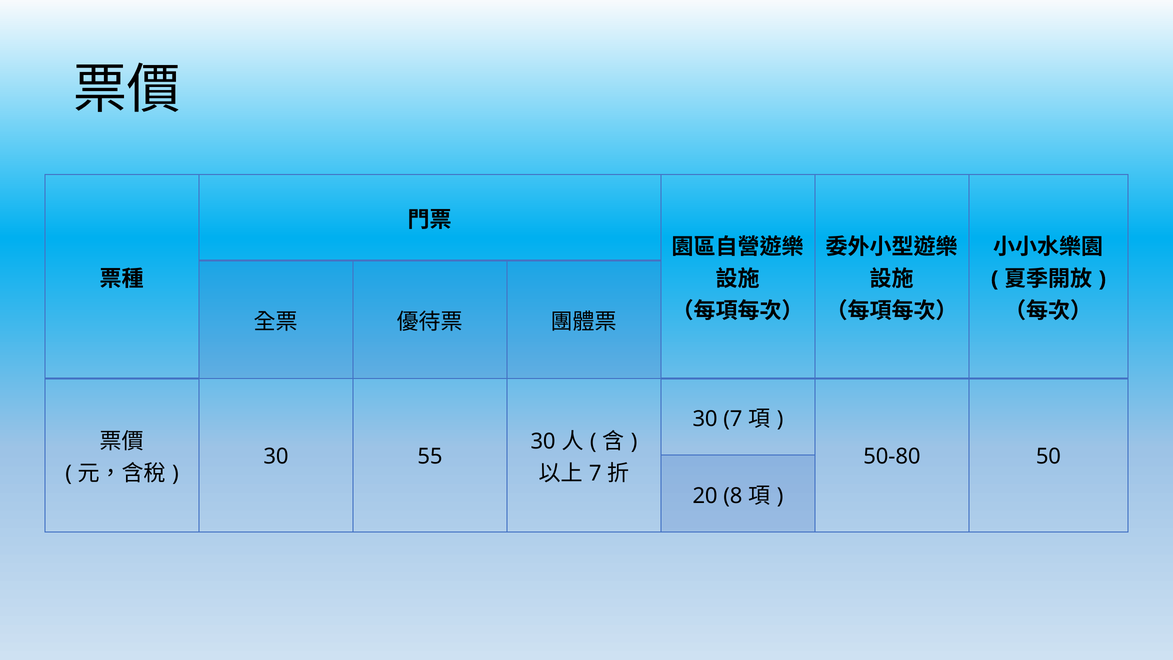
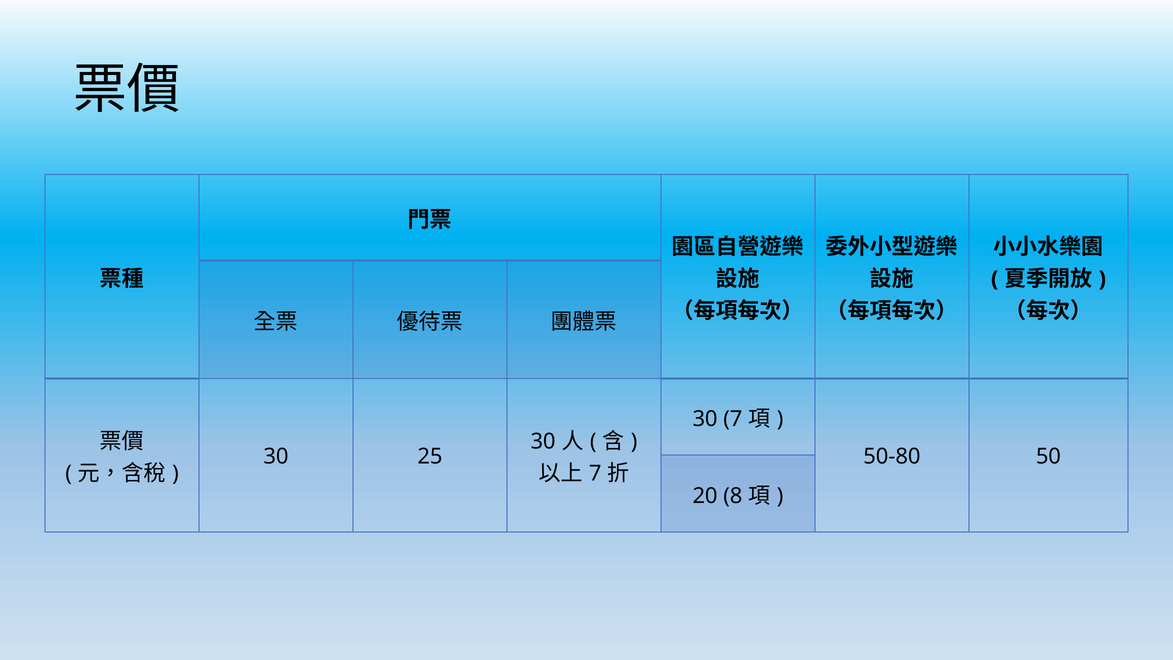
55: 55 -> 25 (430, 456)
